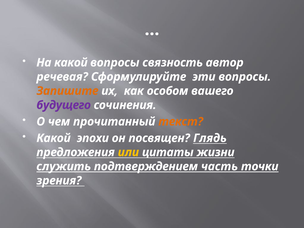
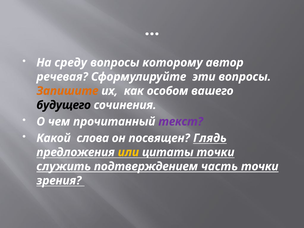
На какой: какой -> среду (71, 63)
связность: связность -> которому (173, 63)
будущего colour: purple -> black (64, 105)
текст colour: orange -> purple (181, 122)
эпохи: эпохи -> слова (93, 138)
цитаты жизни: жизни -> точки (216, 152)
